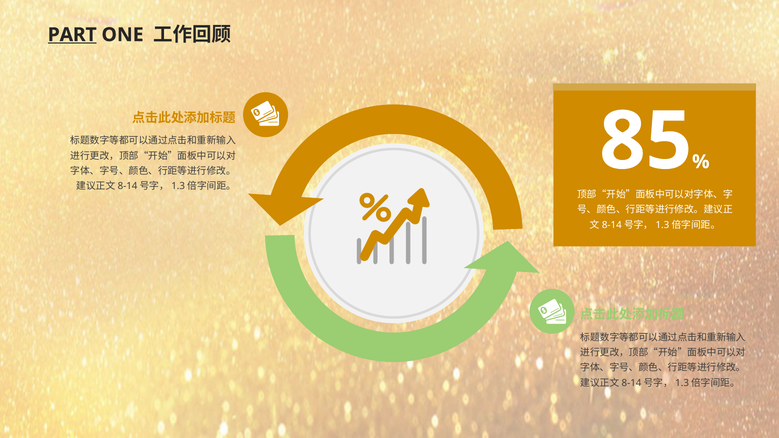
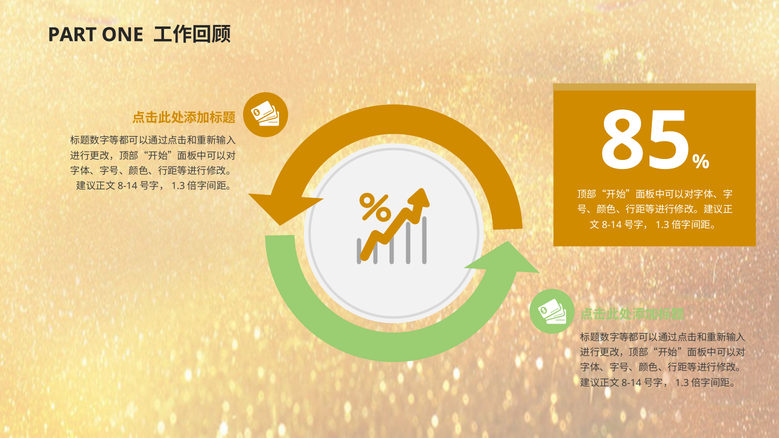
PART underline: present -> none (72, 35)
